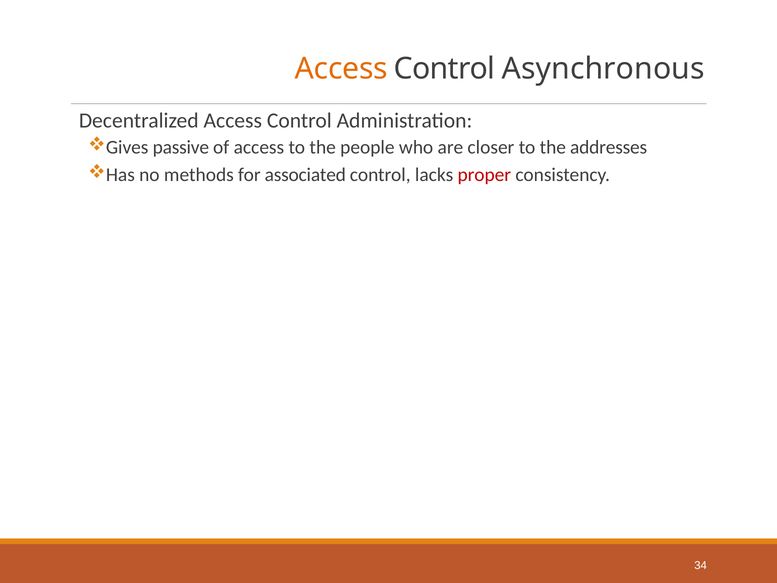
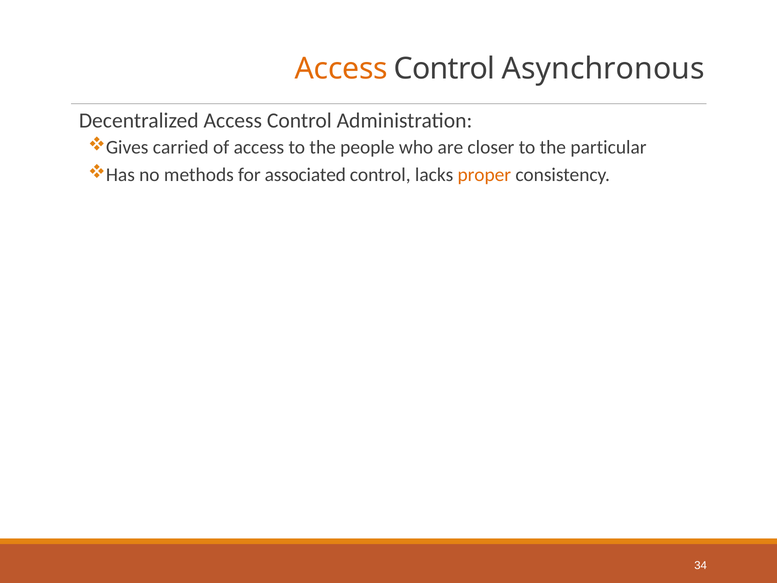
passive: passive -> carried (181, 147)
addresses: addresses -> particular (609, 147)
proper colour: red -> orange (484, 175)
